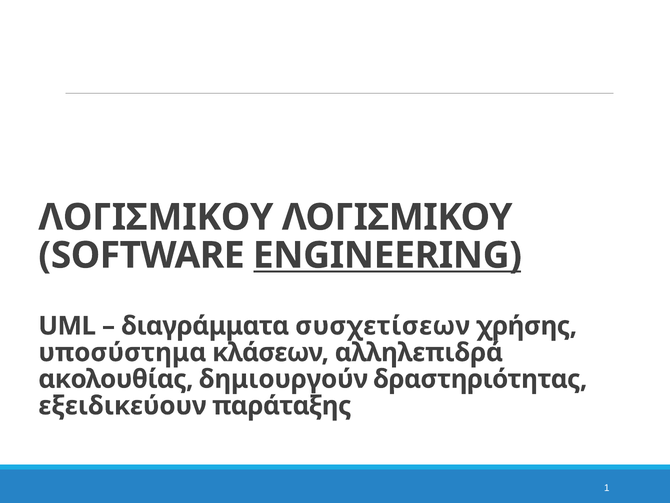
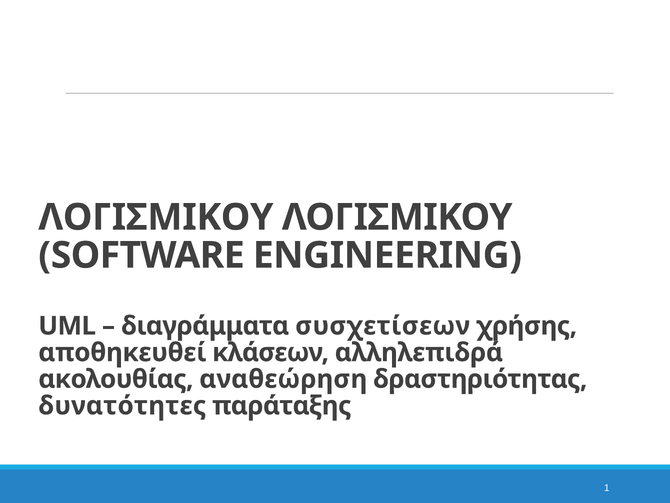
ENGINEERING underline: present -> none (387, 255)
υποσύστημα: υποσύστημα -> αποθηκευθεί (122, 352)
δημιουργούν: δημιουργούν -> αναθεώρηση (283, 379)
εξειδικεύουν: εξειδικεύουν -> δυνατότητες (122, 405)
